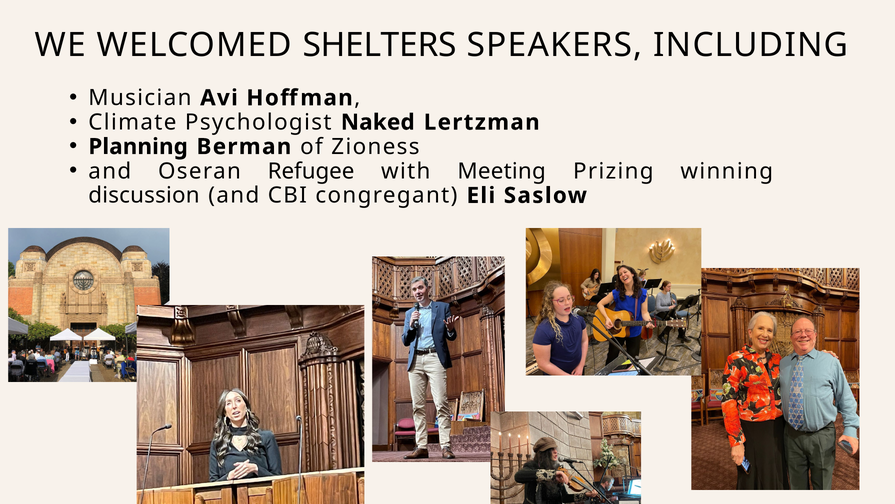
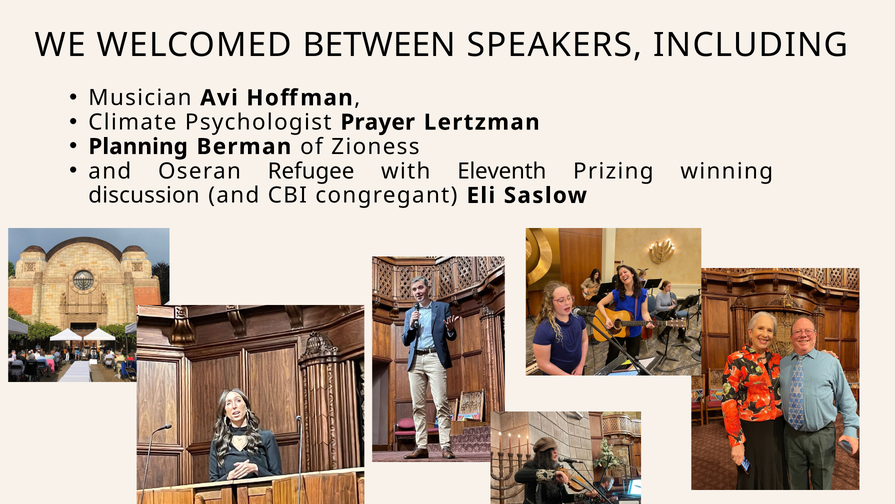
SHELTERS: SHELTERS -> BETWEEN (379, 45)
Naked: Naked -> Prayer (378, 122)
Meeting: Meeting -> Eleventh (502, 171)
